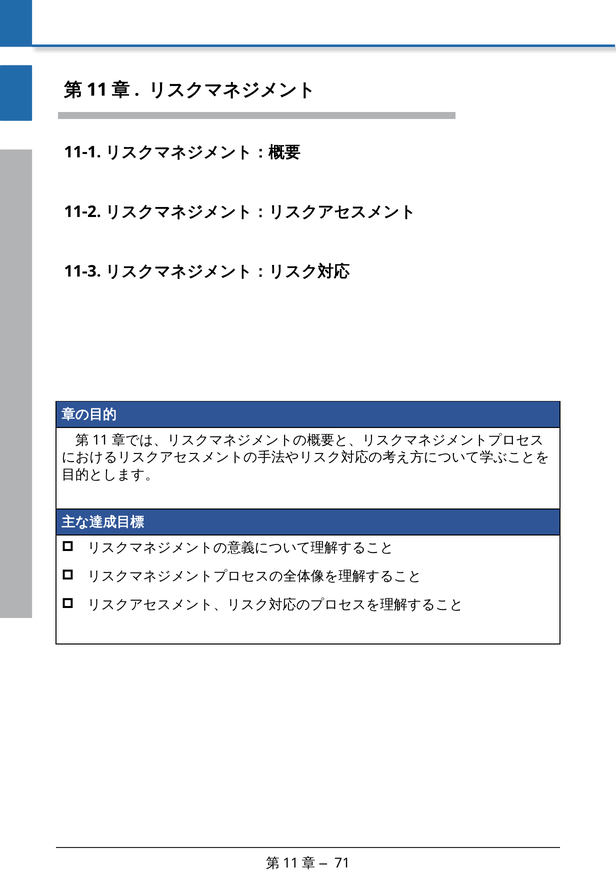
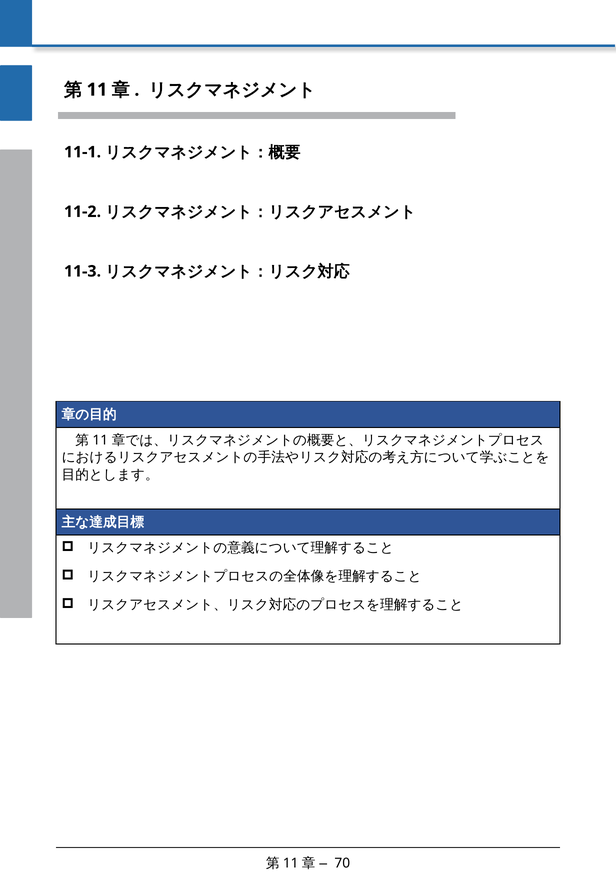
71: 71 -> 70 (342, 864)
